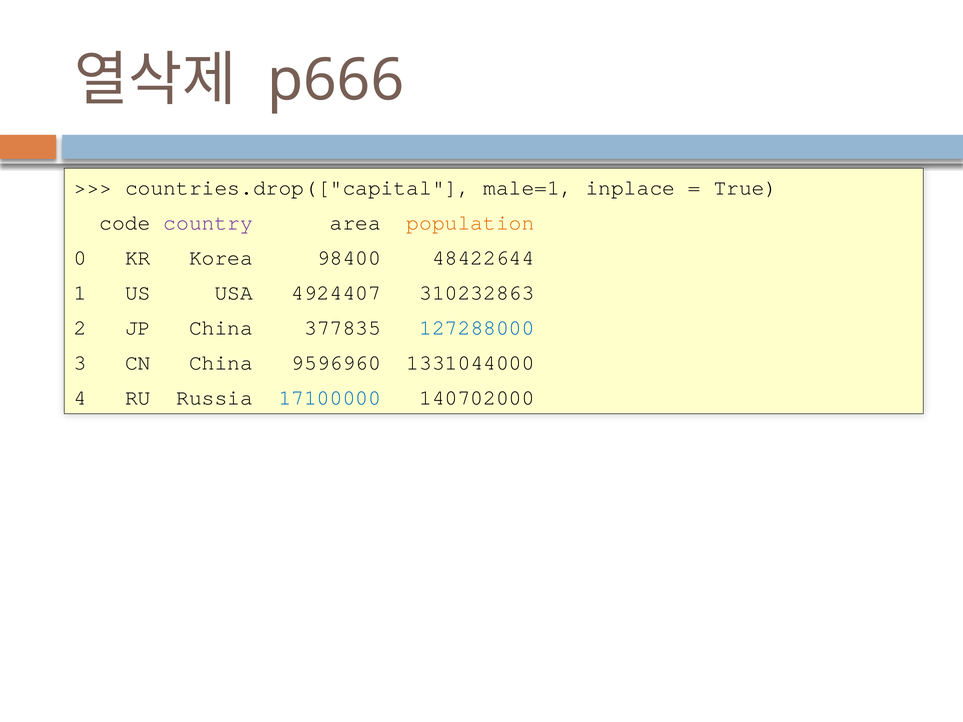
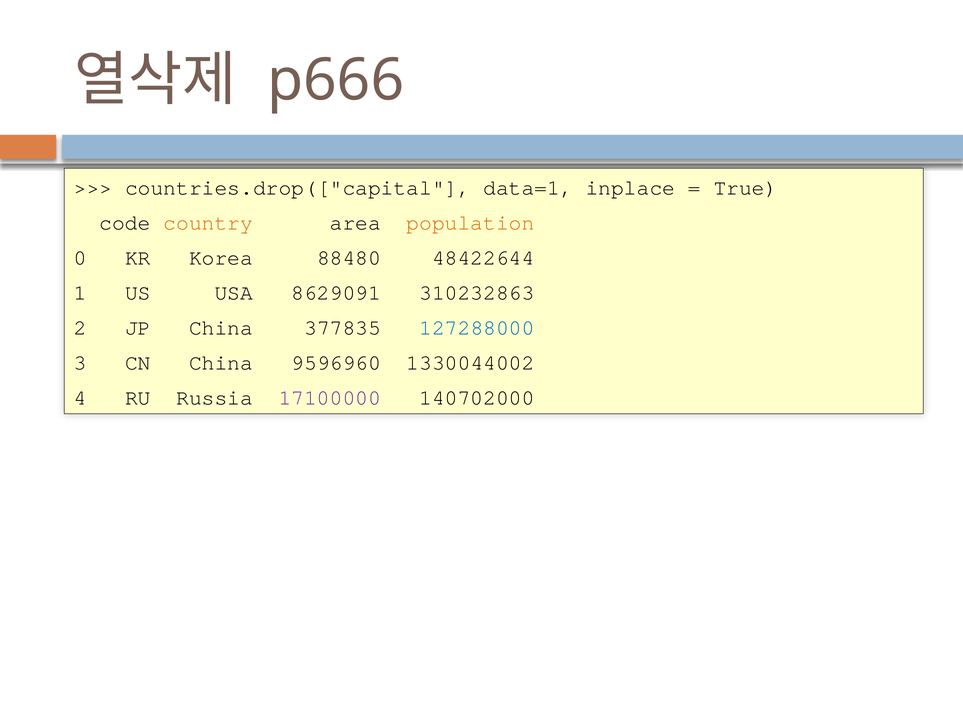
male=1: male=1 -> data=1 (528, 188)
country colour: purple -> orange (208, 223)
98400: 98400 -> 88480 (349, 258)
4924407: 4924407 -> 8629091 (336, 293)
1331044000: 1331044000 -> 1330044002 (471, 363)
17100000 colour: blue -> purple (330, 398)
